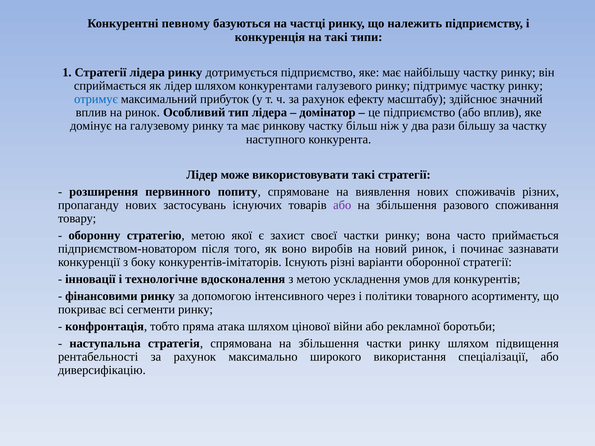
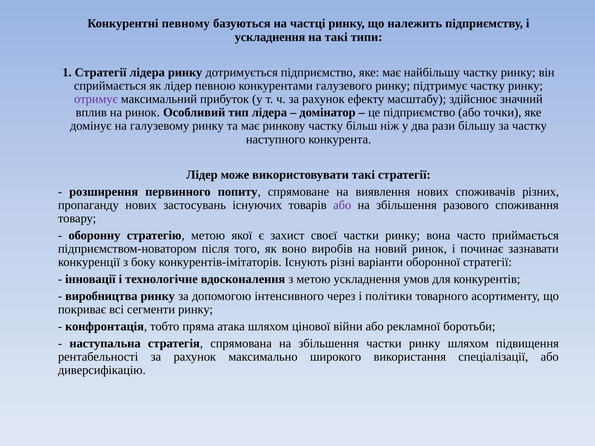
конкуренція: конкуренція -> ускладнення (270, 37)
лідер шляхом: шляхом -> певною (215, 86)
отримує colour: blue -> purple (96, 99)
або вплив: вплив -> точки (502, 113)
фінансовими: фінансовими -> виробництва (101, 296)
